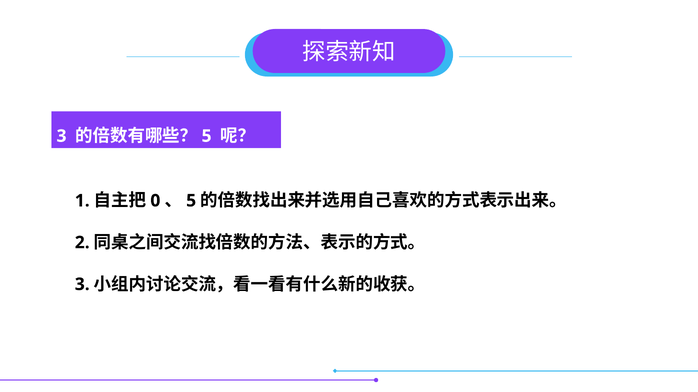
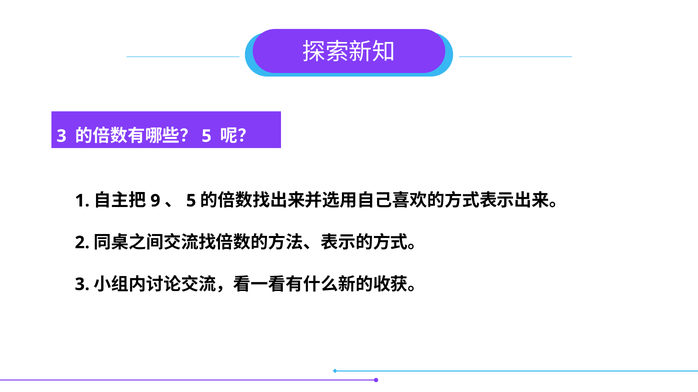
0: 0 -> 9 (155, 201)
